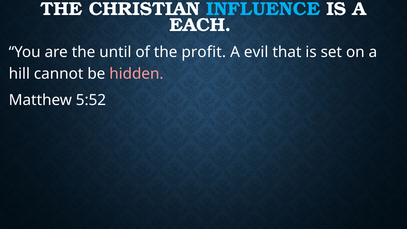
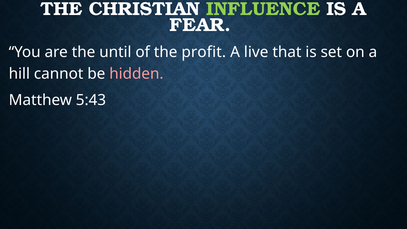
INFLUENCE colour: light blue -> light green (263, 9)
EACH: EACH -> FEAR (200, 25)
evil: evil -> live (256, 52)
5:52: 5:52 -> 5:43 (91, 100)
